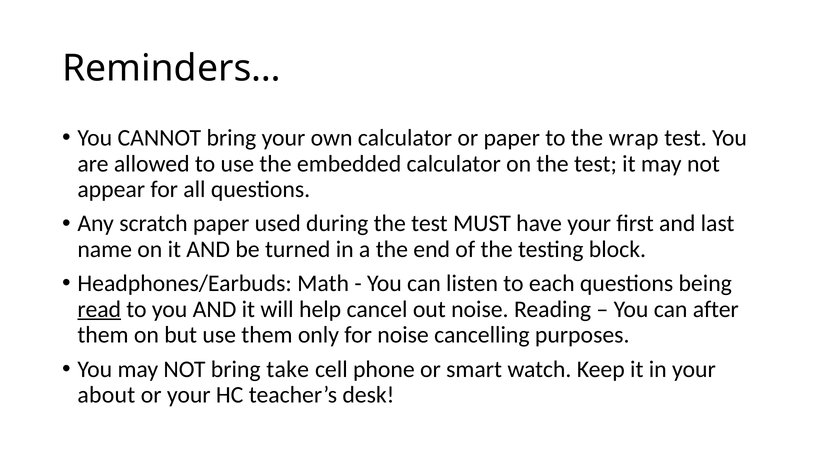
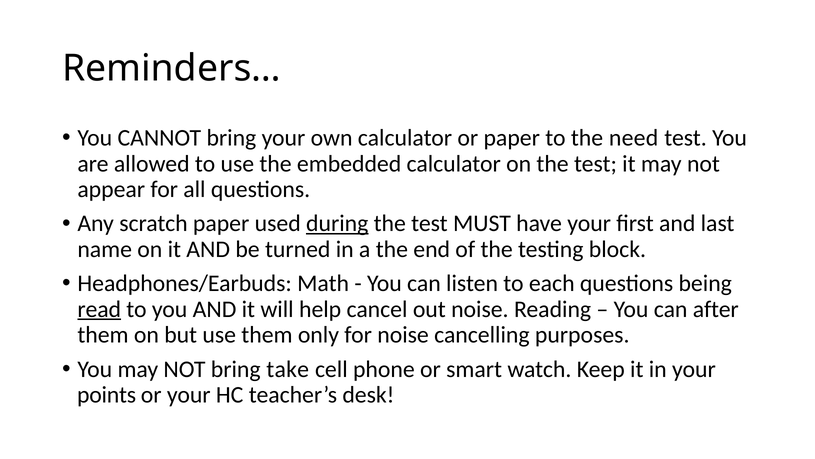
wrap: wrap -> need (634, 138)
during underline: none -> present (337, 223)
about: about -> points (107, 394)
